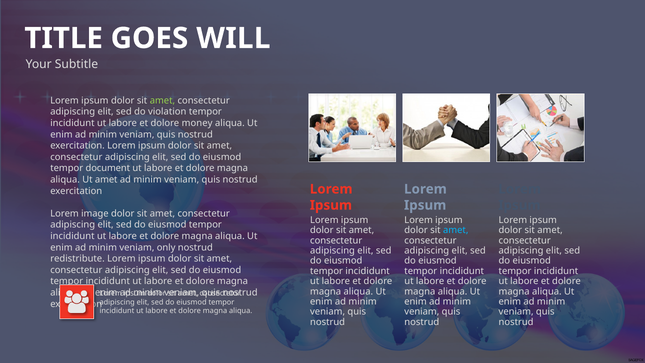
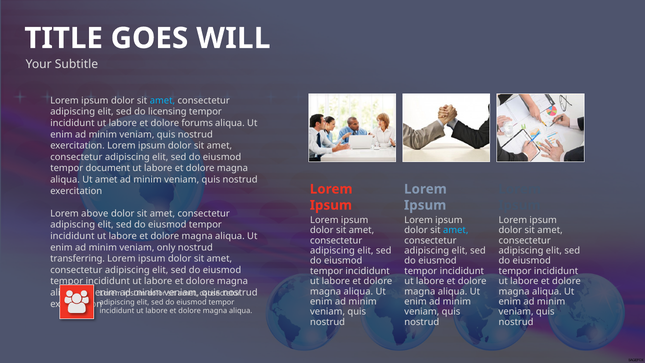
amet colour: light green -> light blue (162, 100)
violation: violation -> licensing (167, 112)
money: money -> forums (197, 123)
image: image -> above (95, 213)
redistribute: redistribute -> transferring (78, 259)
